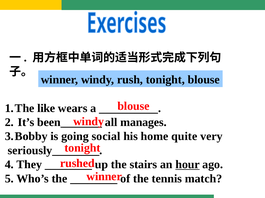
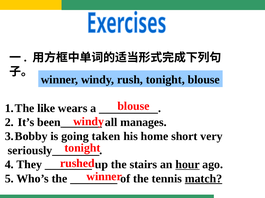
social: social -> taken (106, 137)
quite: quite -> short (184, 137)
match underline: none -> present (203, 179)
